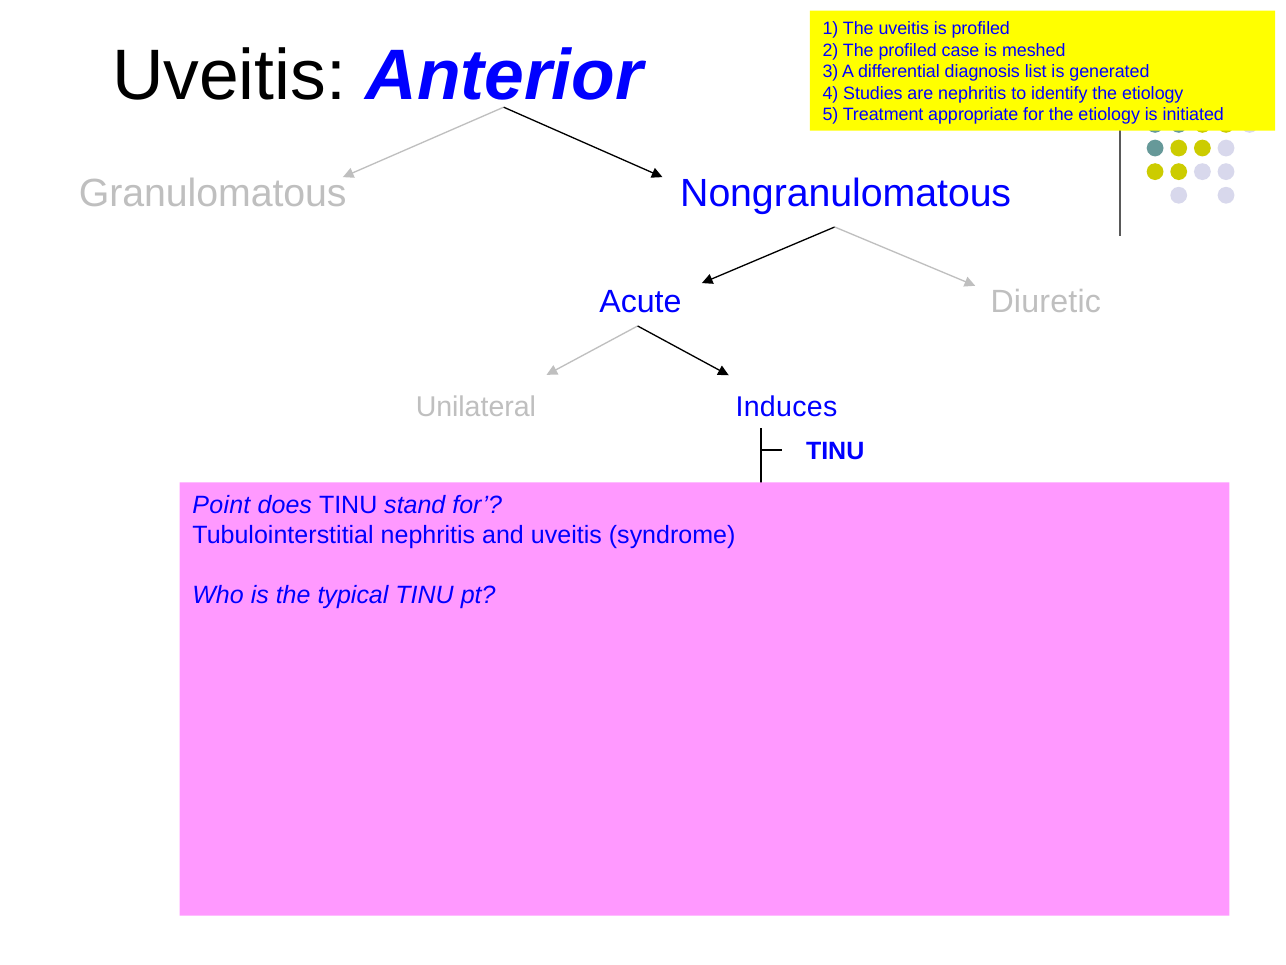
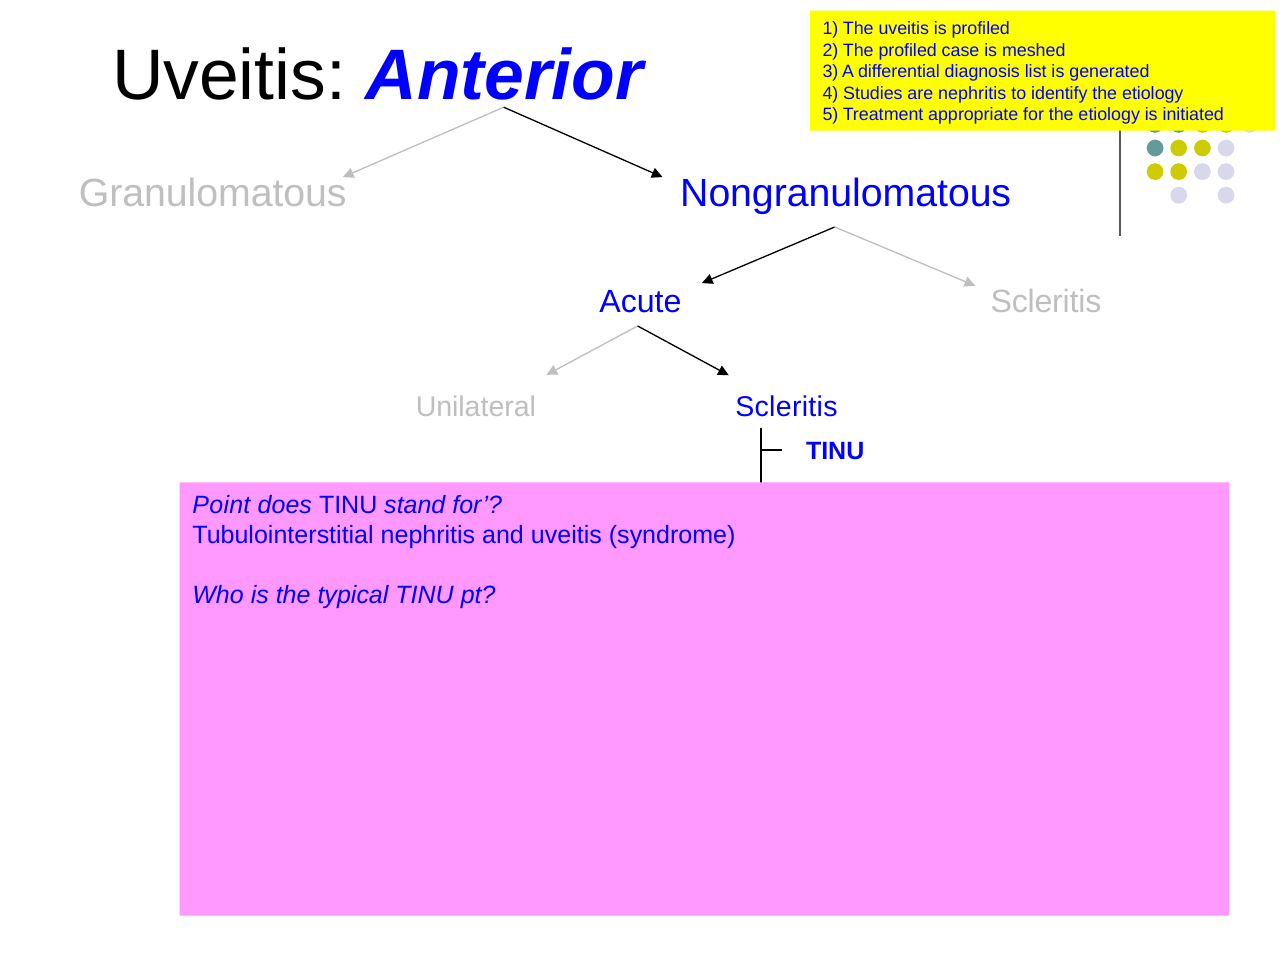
Acute Diuretic: Diuretic -> Scleritis (1046, 302)
Unilateral Induces: Induces -> Scleritis (786, 407)
